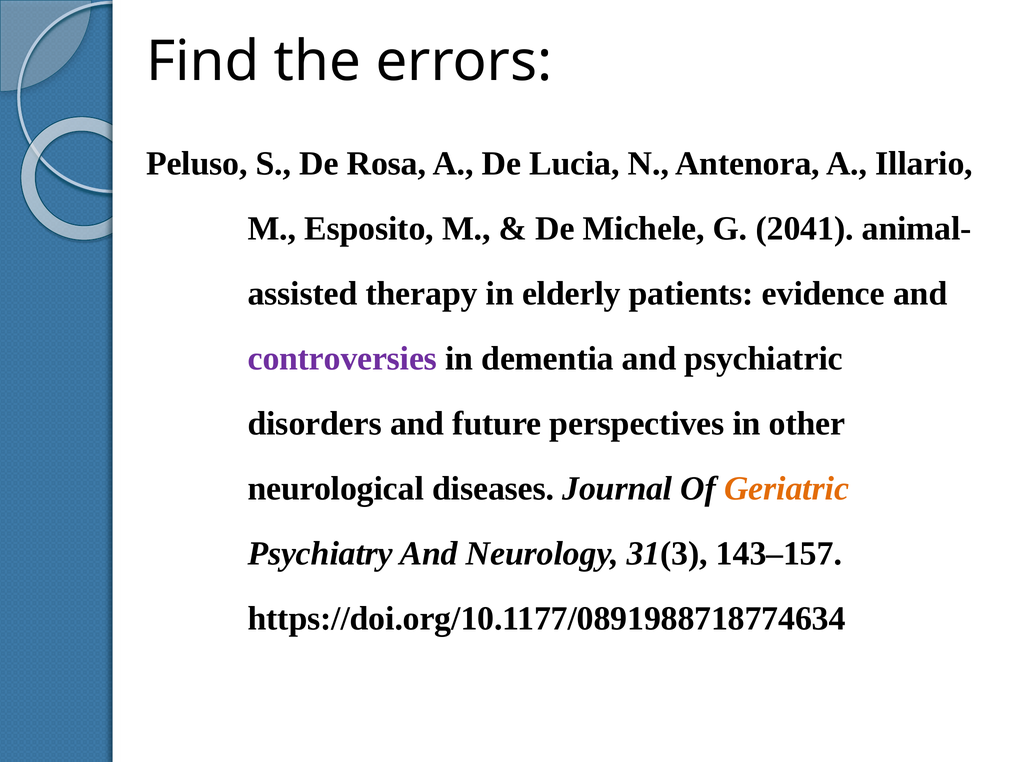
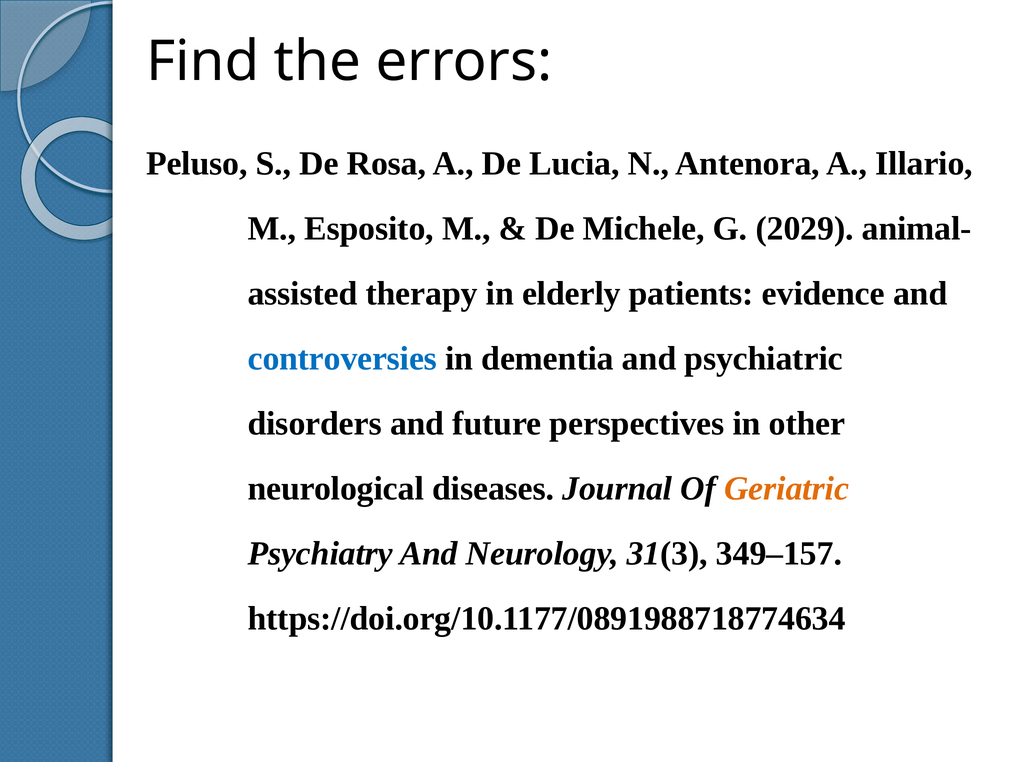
2041: 2041 -> 2029 (805, 228)
controversies colour: purple -> blue (342, 358)
143–157: 143–157 -> 349–157 (779, 553)
